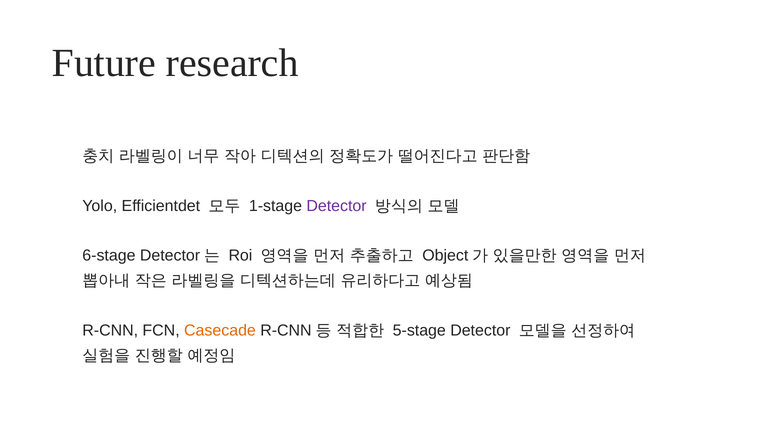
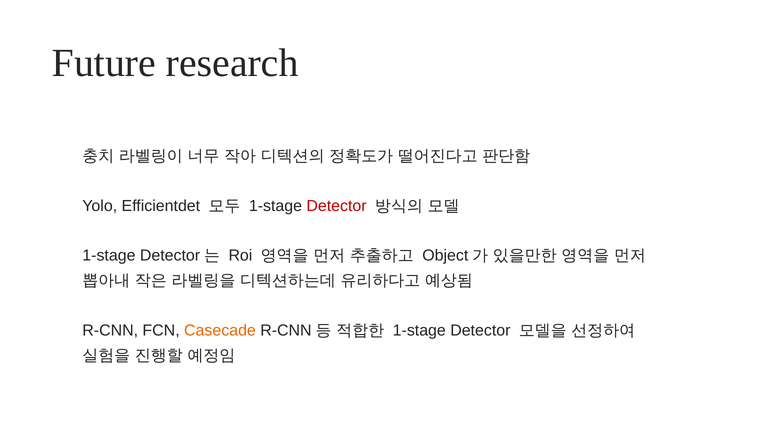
Detector colour: purple -> red (337, 206)
6-stage: 6-stage -> 1-stage (109, 256)
5-stage: 5-stage -> 1-stage (419, 330)
